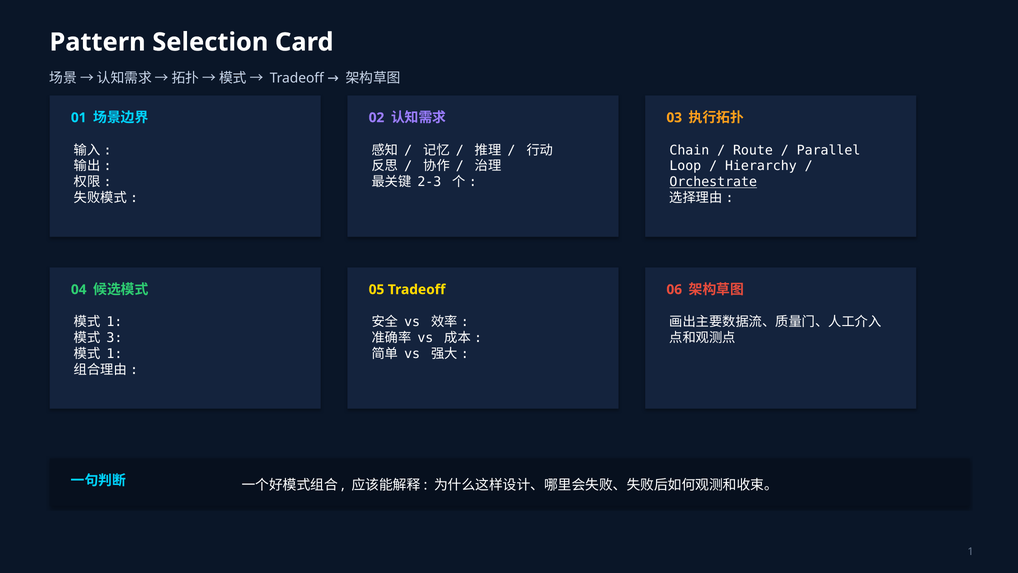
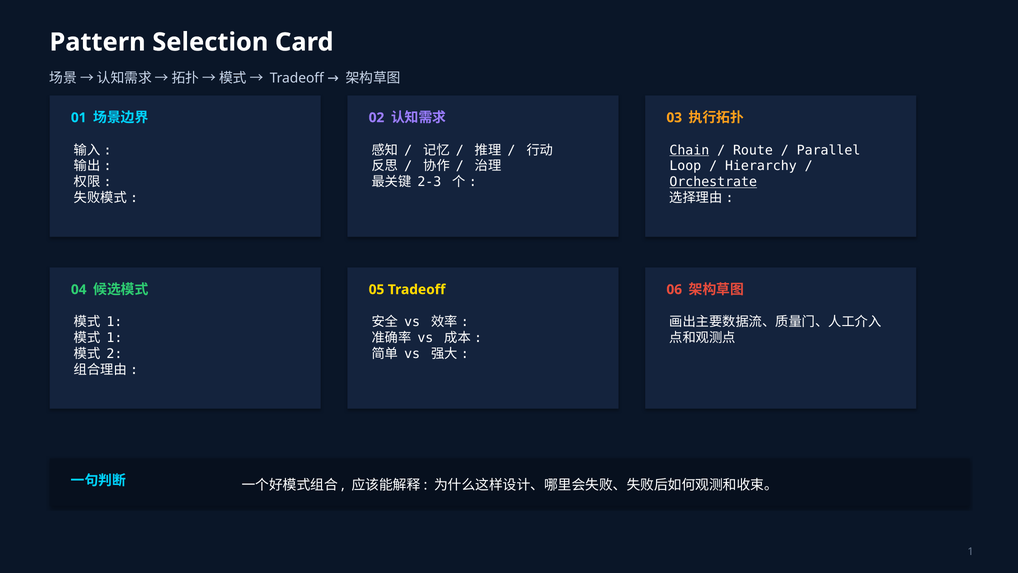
Chain underline: none -> present (689, 150)
3: 3 -> 1 (114, 338)
1: 1 -> 2 (114, 354)
